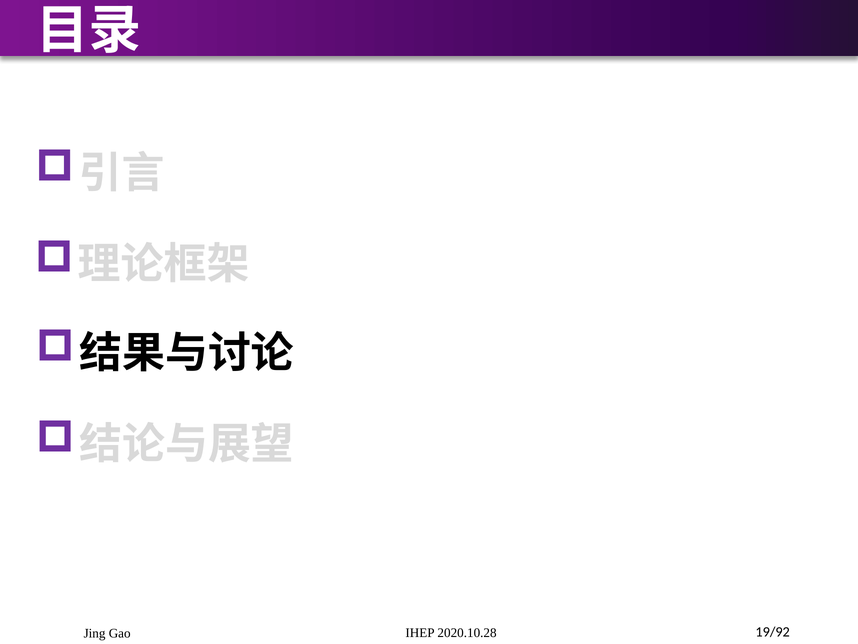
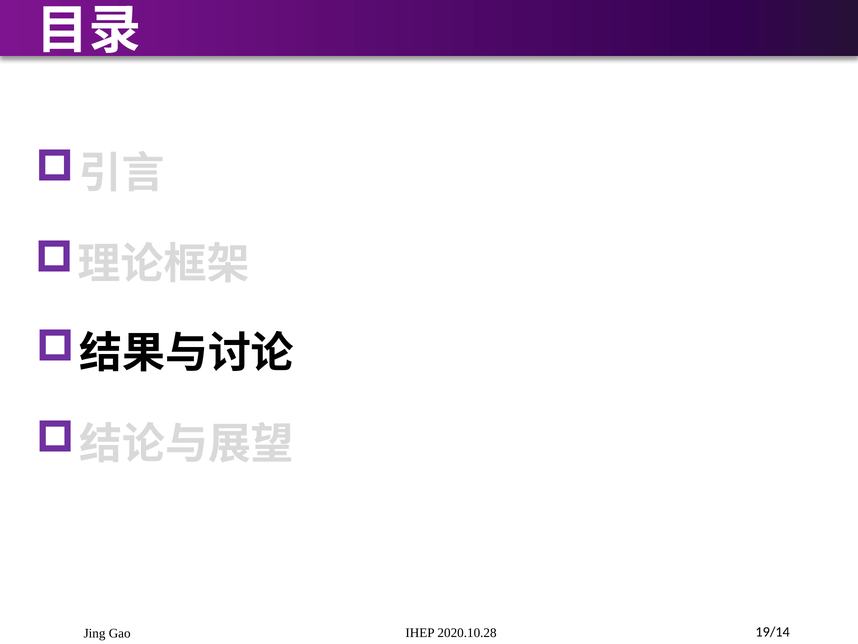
19/92: 19/92 -> 19/14 (773, 631)
